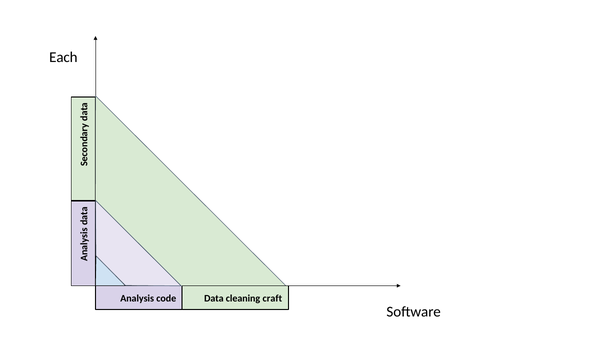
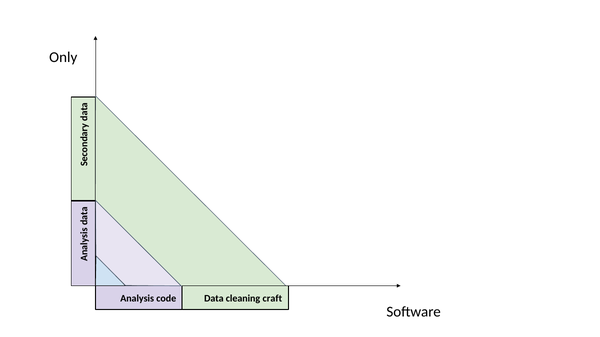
Each: Each -> Only (63, 57)
